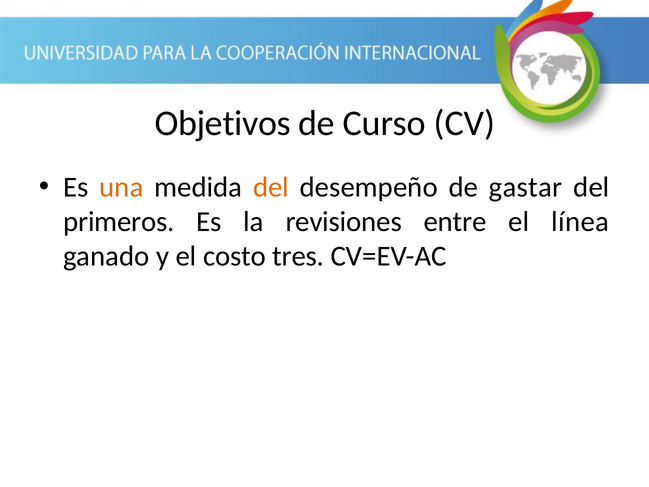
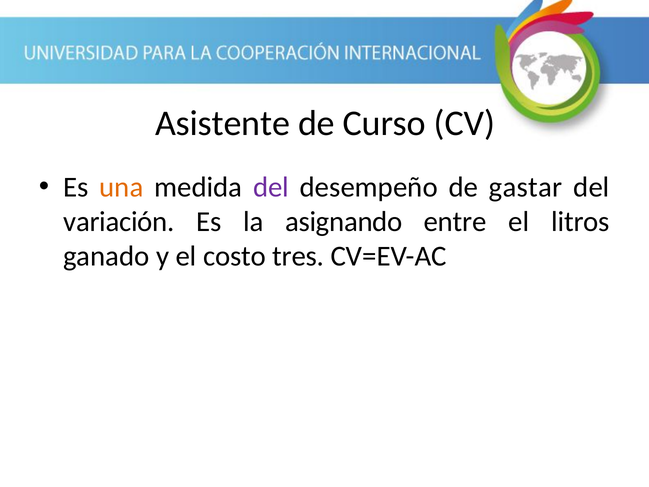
Objetivos: Objetivos -> Asistente (223, 123)
del colour: orange -> purple (271, 187)
primeros: primeros -> variación (119, 222)
revisiones: revisiones -> asignando (344, 222)
línea: línea -> litros (580, 222)
